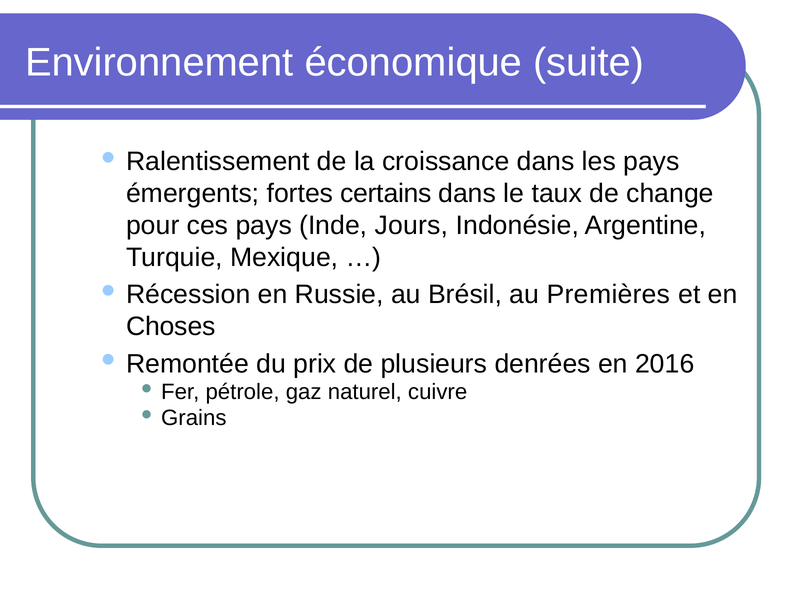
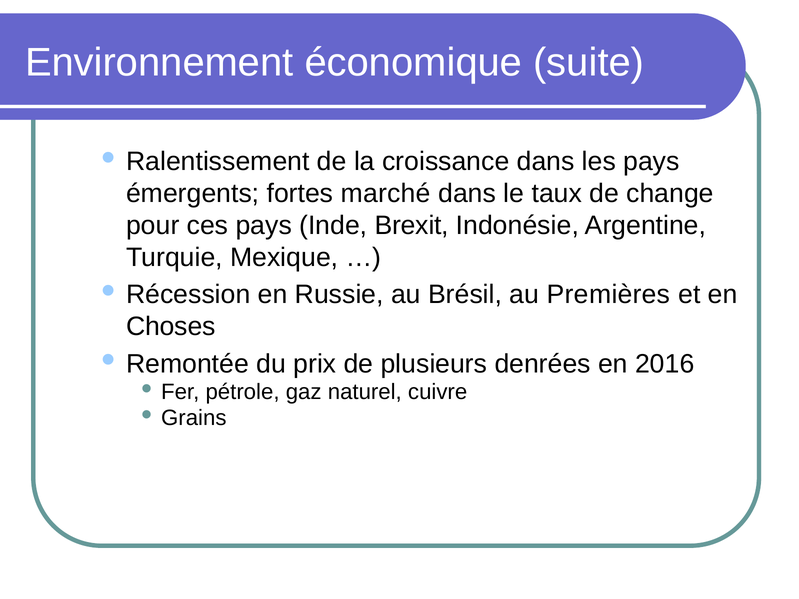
certains: certains -> marché (386, 194)
Jours: Jours -> Brexit (412, 226)
